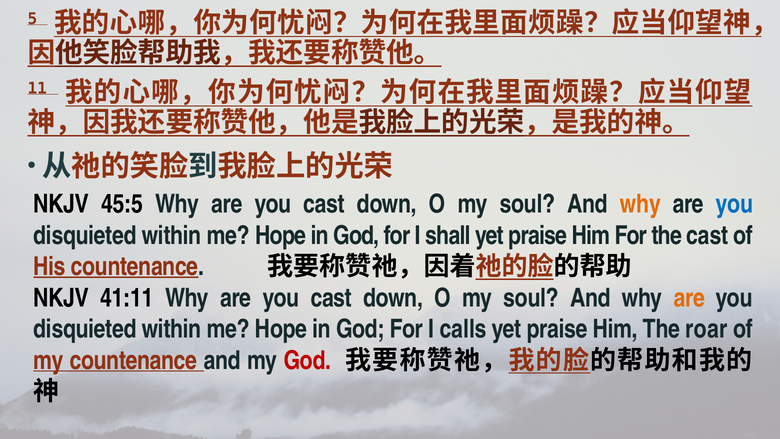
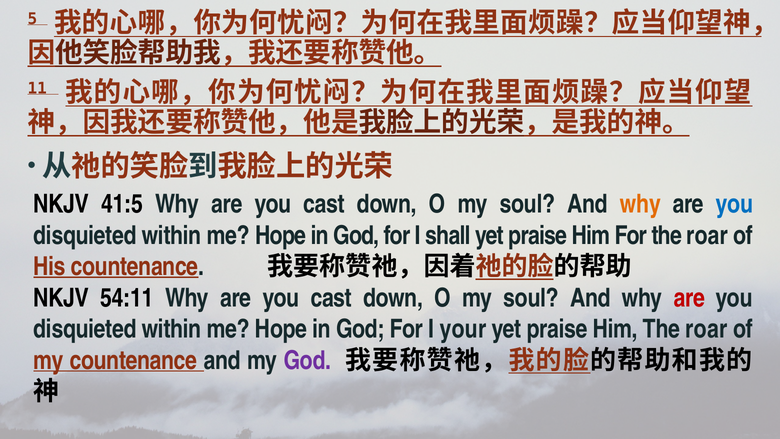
45:5: 45:5 -> 41:5 (122, 204)
For the cast: cast -> roar (707, 235)
41:11: 41:11 -> 54:11 (127, 298)
are colour: orange -> red (689, 298)
calls: calls -> your (463, 329)
God colour: red -> purple (307, 360)
